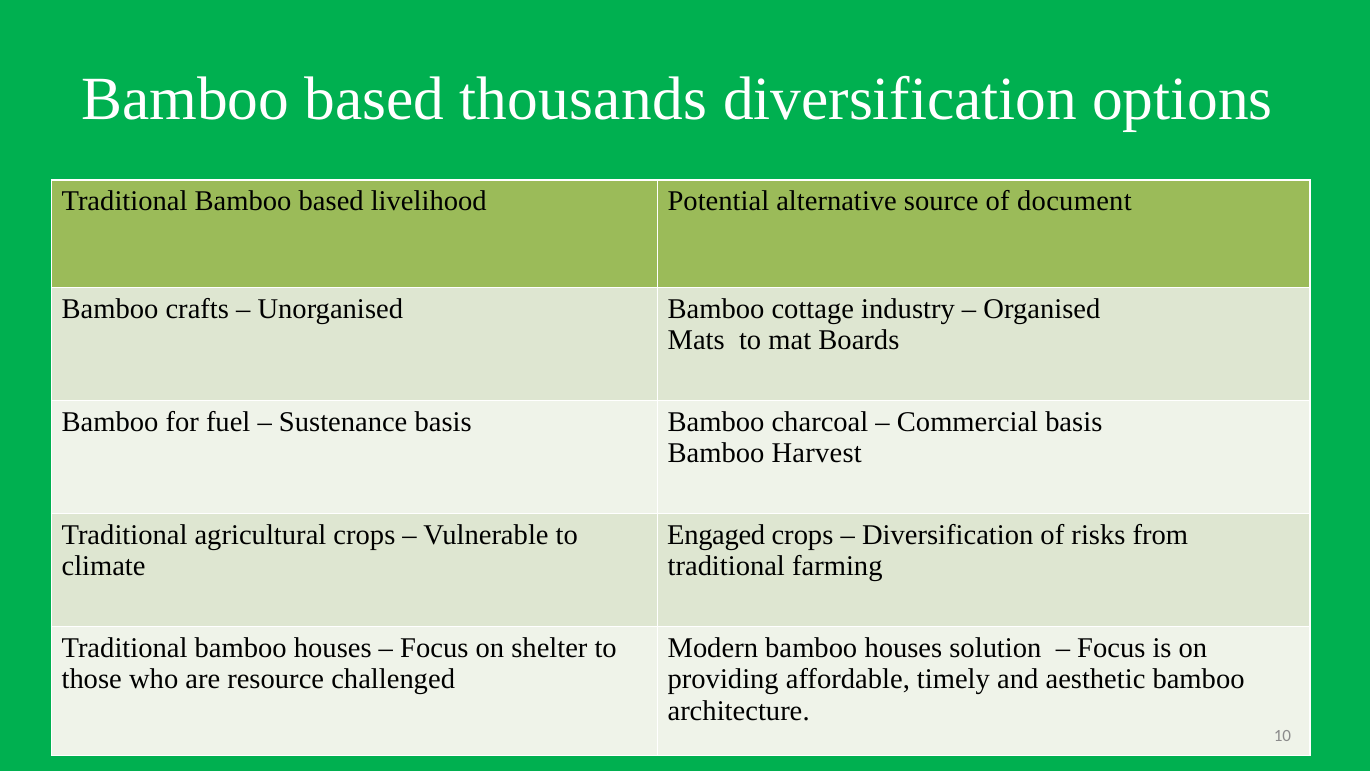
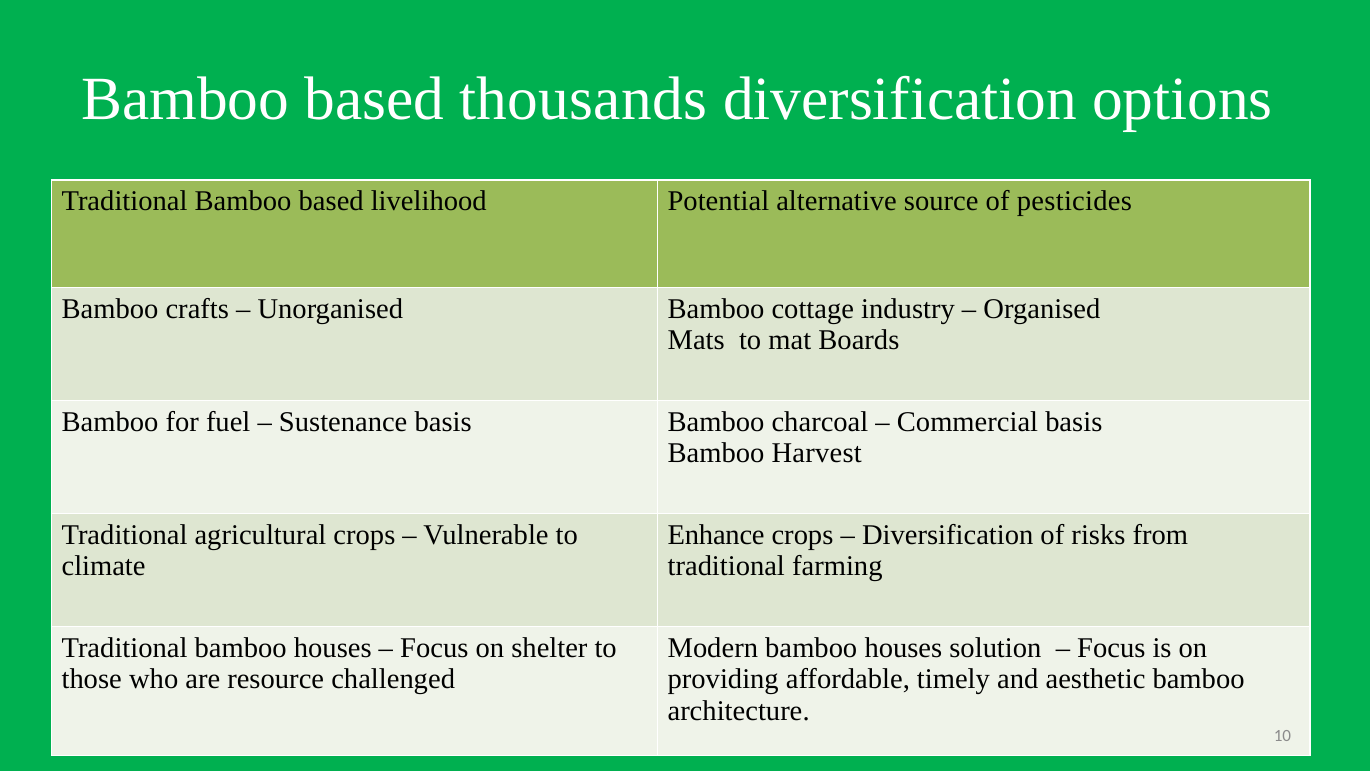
document: document -> pesticides (1074, 201)
Engaged: Engaged -> Enhance (716, 534)
